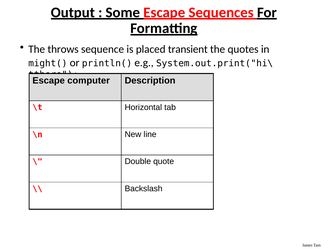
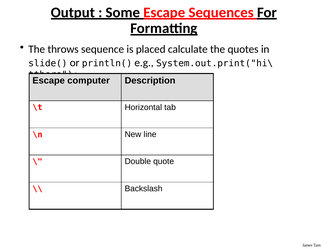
transient: transient -> calculate (188, 49)
might(: might( -> slide( (48, 63)
